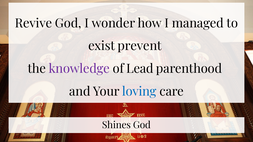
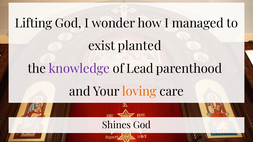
Revive: Revive -> Lifting (34, 23)
prevent: prevent -> planted (140, 46)
loving colour: blue -> orange (139, 92)
